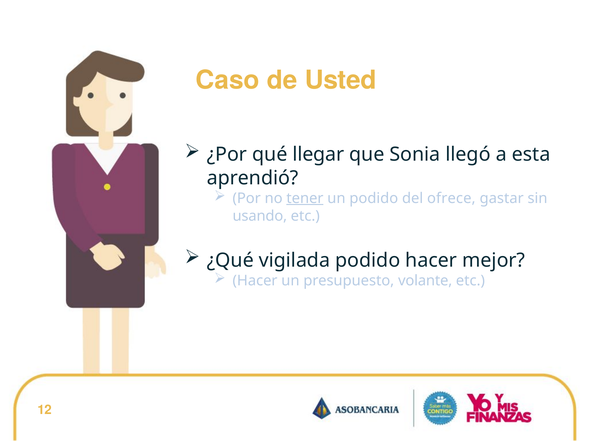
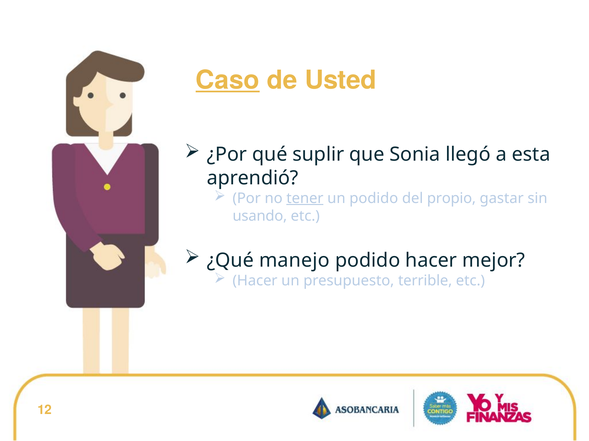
Caso underline: none -> present (228, 80)
llegar: llegar -> suplir (318, 155)
ofrece: ofrece -> propio (451, 199)
vigilada: vigilada -> manejo (294, 261)
volante: volante -> terrible (425, 281)
